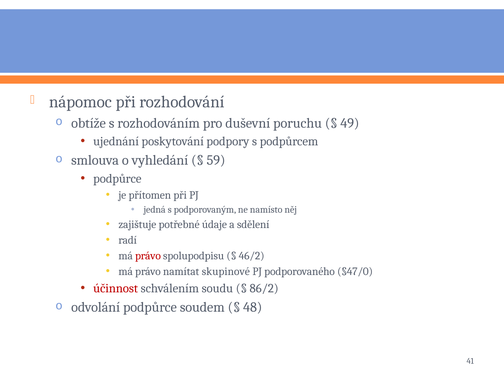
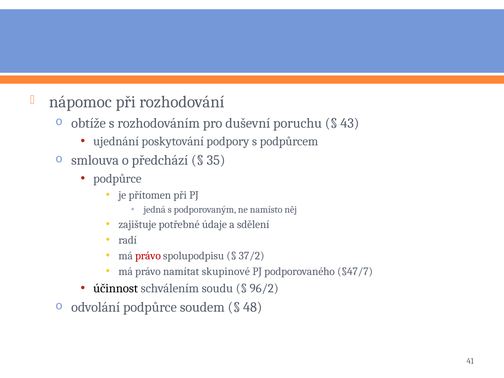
49: 49 -> 43 (350, 123)
vyhledání: vyhledání -> předchází (160, 160)
59: 59 -> 35 (216, 160)
46/2: 46/2 -> 37/2 (252, 256)
§47/0: §47/0 -> §47/7 (355, 272)
účinnost colour: red -> black (116, 288)
86/2: 86/2 -> 96/2 (264, 288)
